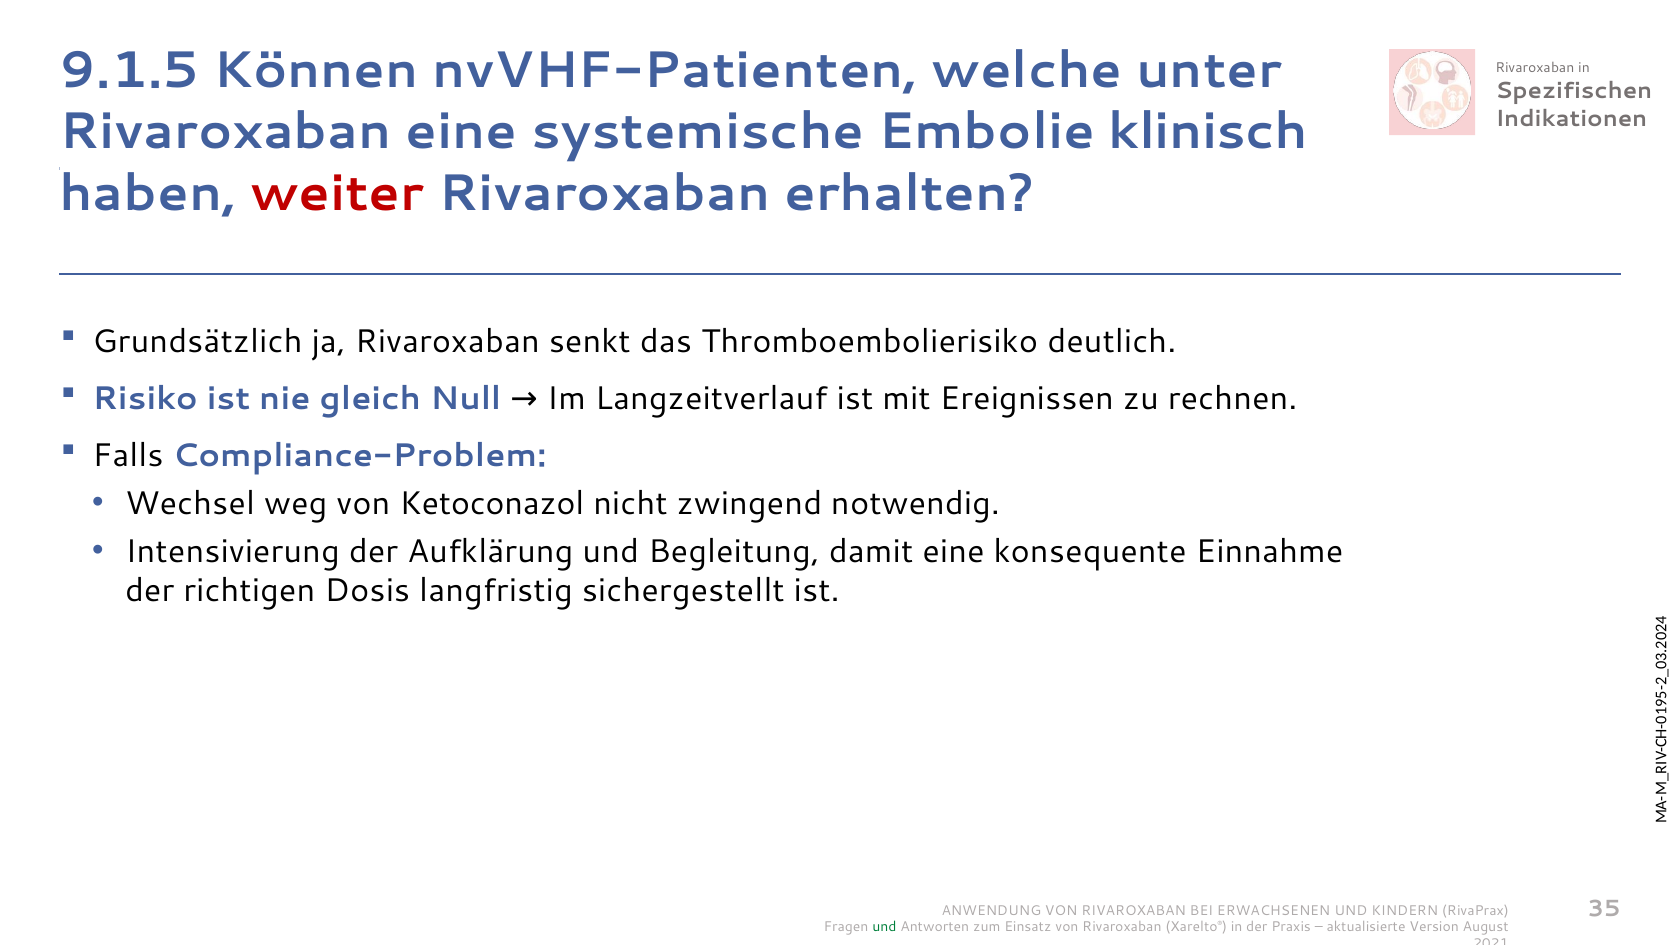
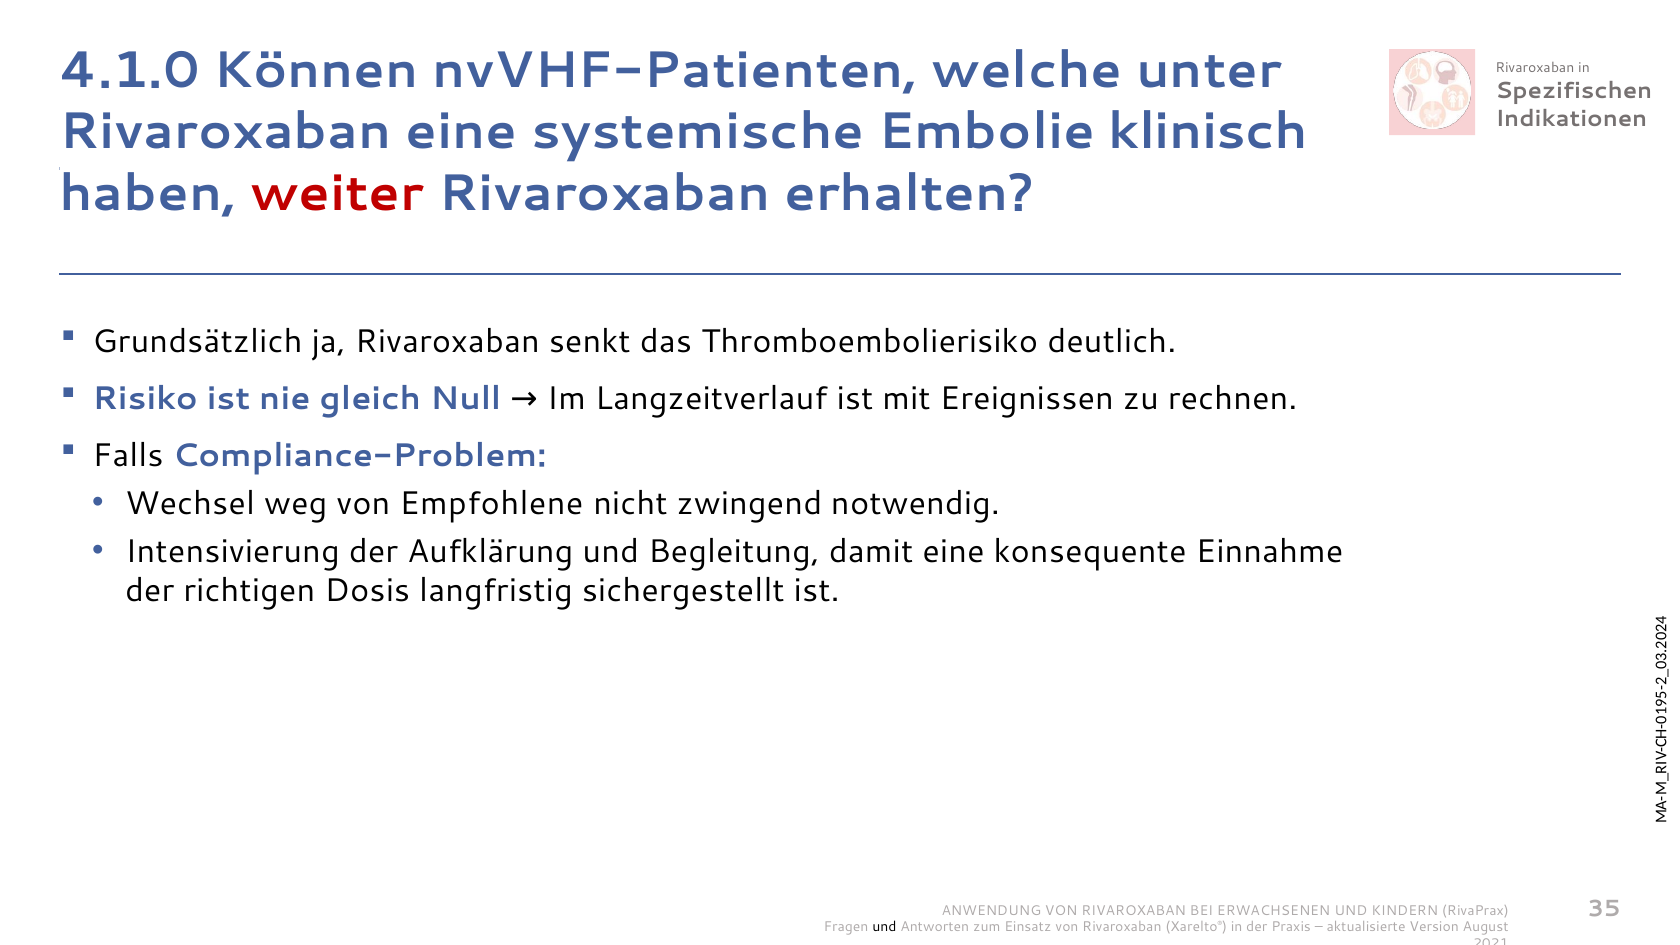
9.1.5: 9.1.5 -> 4.1.0 (130, 70)
Ketoconazol: Ketoconazol -> Empfohlene (491, 504)
und colour: green -> black (884, 927)
